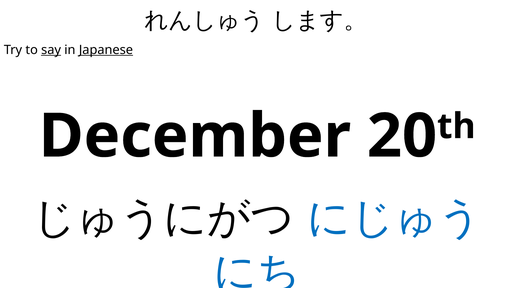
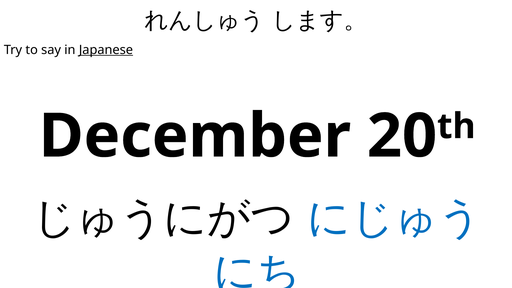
say underline: present -> none (51, 50)
